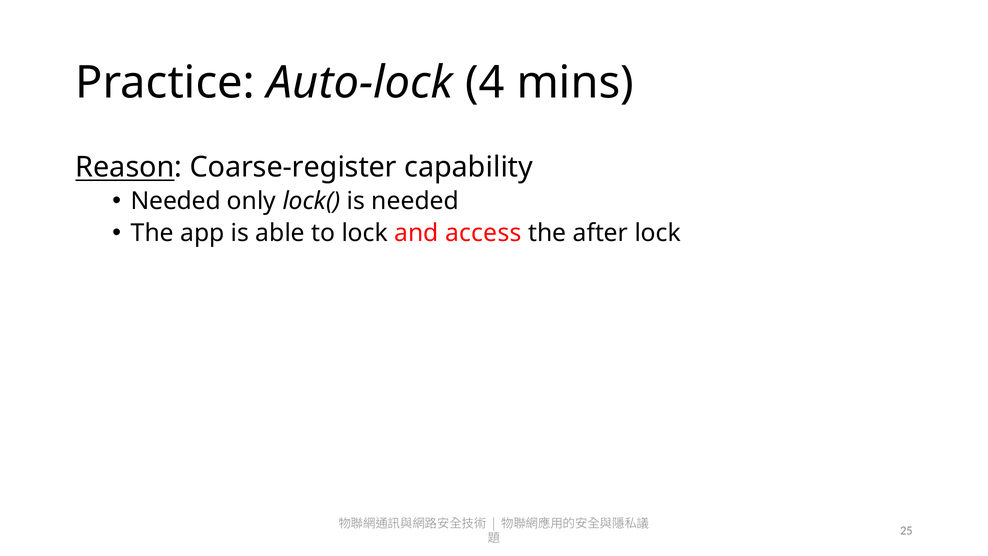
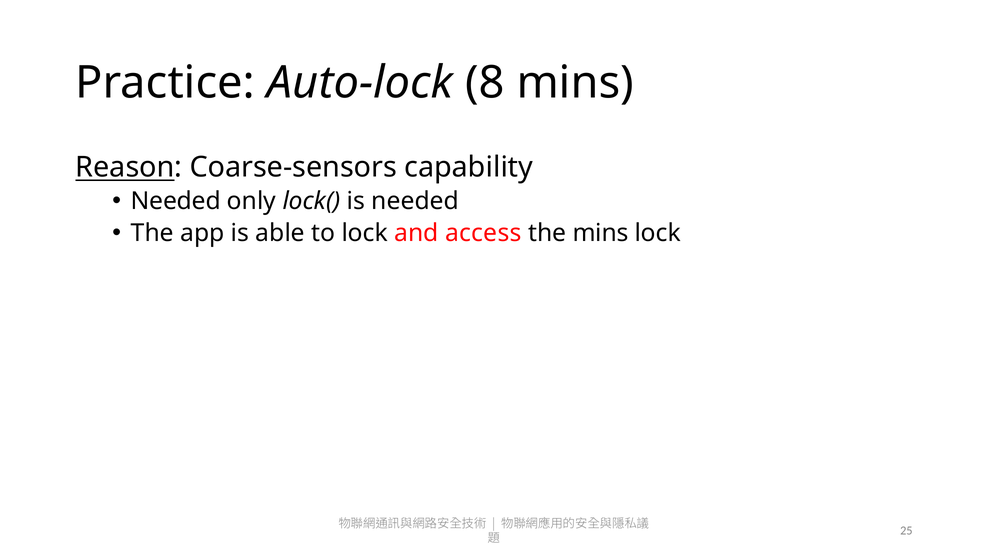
4: 4 -> 8 (485, 83)
Coarse-register: Coarse-register -> Coarse-sensors (293, 167)
the after: after -> mins (601, 233)
